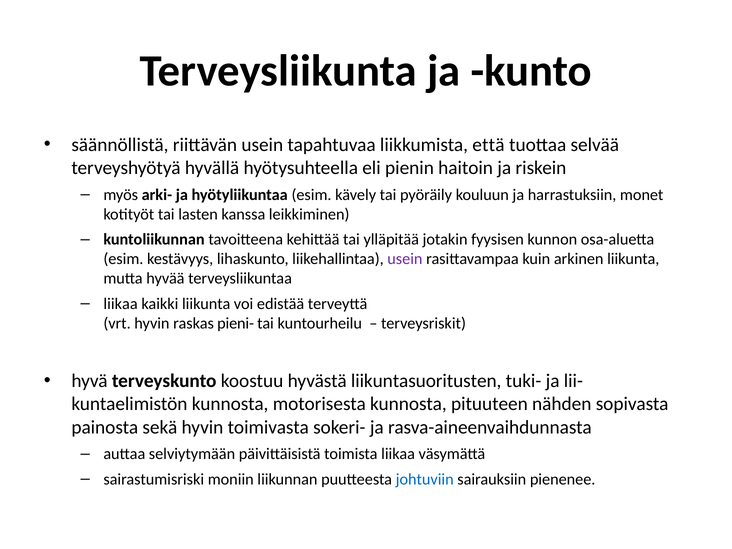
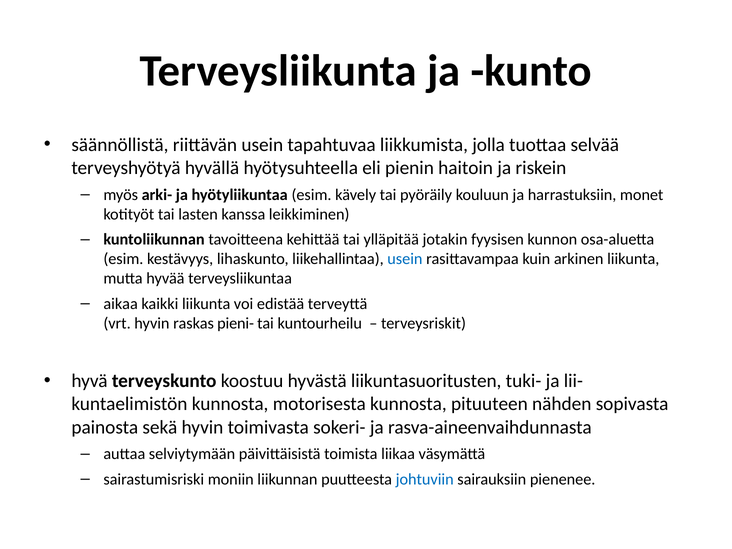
että: että -> jolla (489, 145)
usein colour: purple -> blue (405, 259)
liikaa: liikaa -> aikaa (121, 304)
